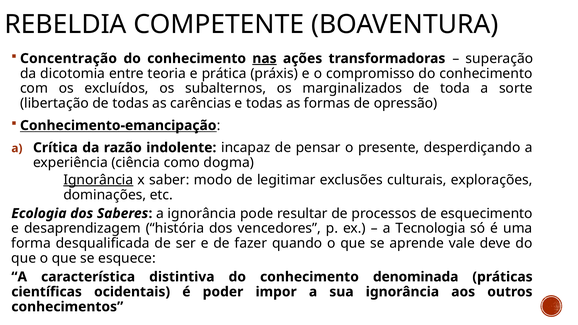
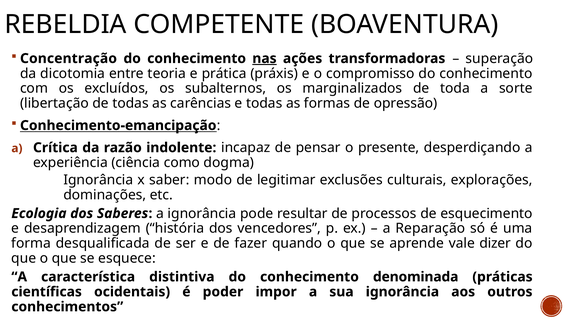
Ignorância underline: present -> none (98, 180)
Tecnologia: Tecnologia -> Reparação (430, 228)
deve: deve -> dizer (495, 243)
